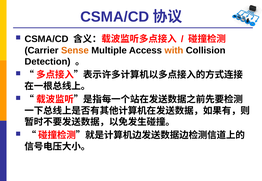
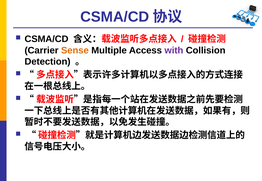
with colour: orange -> purple (174, 50)
